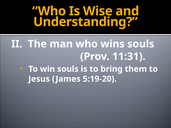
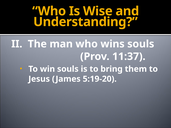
11:31: 11:31 -> 11:37 (129, 57)
